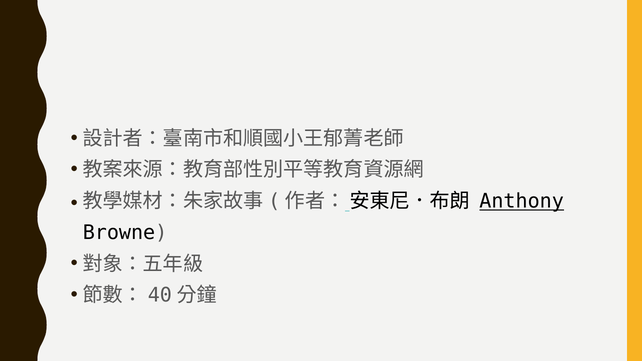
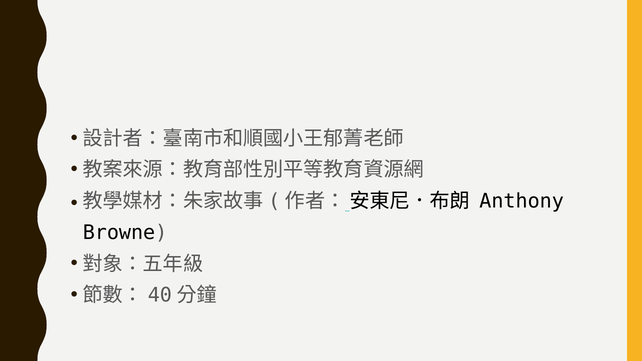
Anthony underline: present -> none (522, 201)
